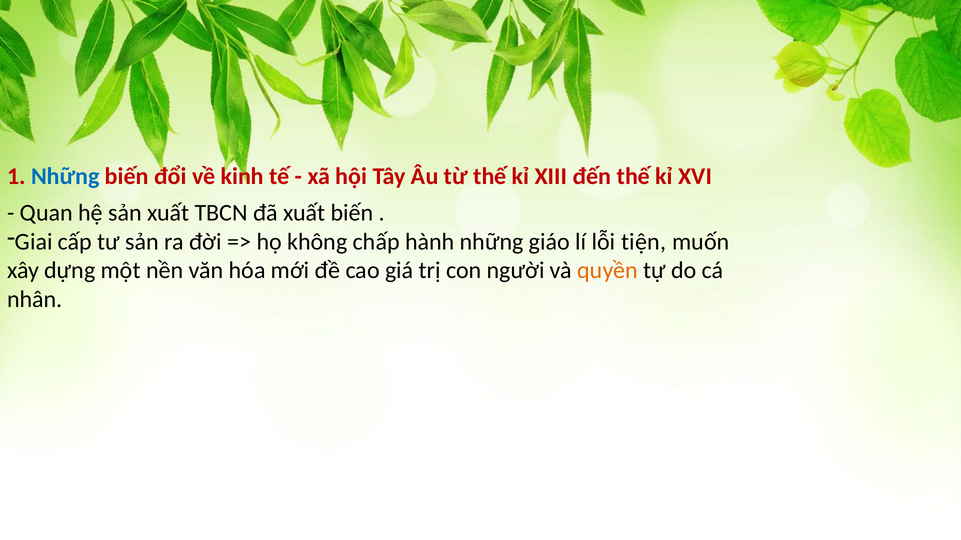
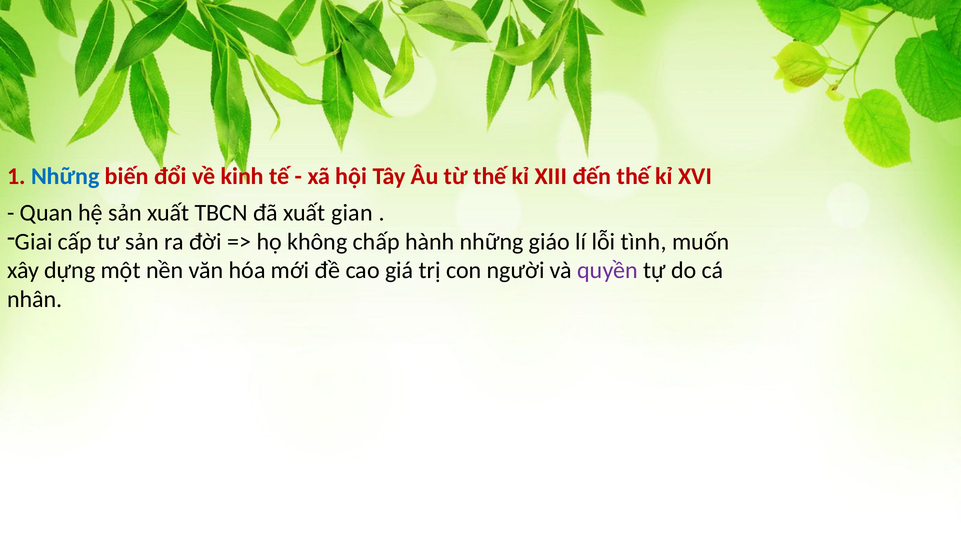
xuất biến: biến -> gian (352, 213)
tiện: tiện -> tình (644, 242)
quyền colour: orange -> purple (608, 271)
